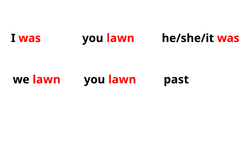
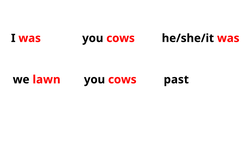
lawn: lawn -> cows (121, 38)
lawn: lawn -> cows (122, 79)
